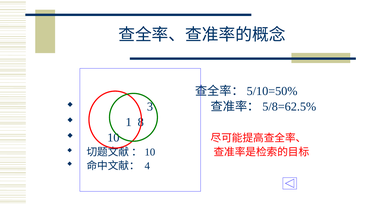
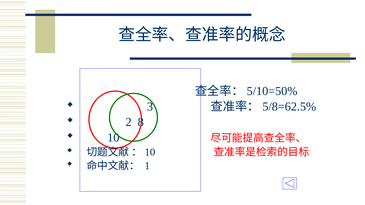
1: 1 -> 2 (129, 122)
4: 4 -> 1 (147, 166)
